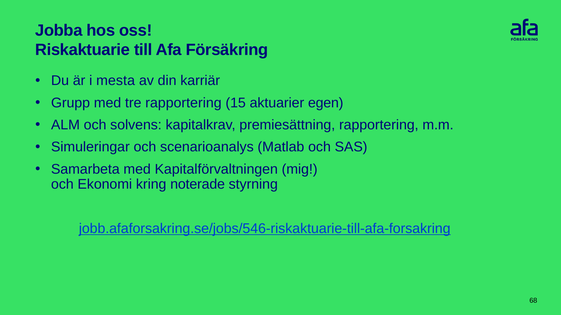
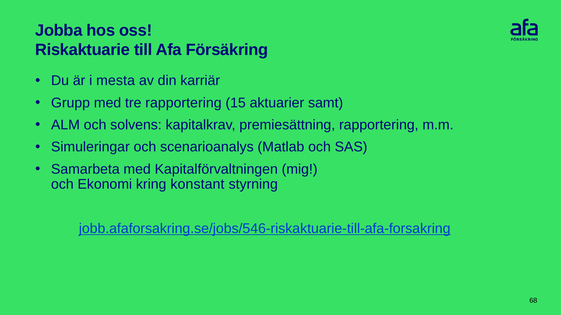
egen: egen -> samt (326, 103)
noterade: noterade -> konstant (197, 185)
